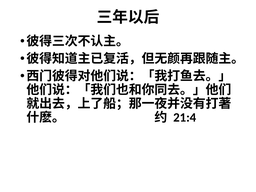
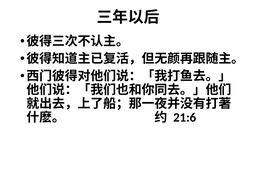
21:4: 21:4 -> 21:6 (185, 118)
